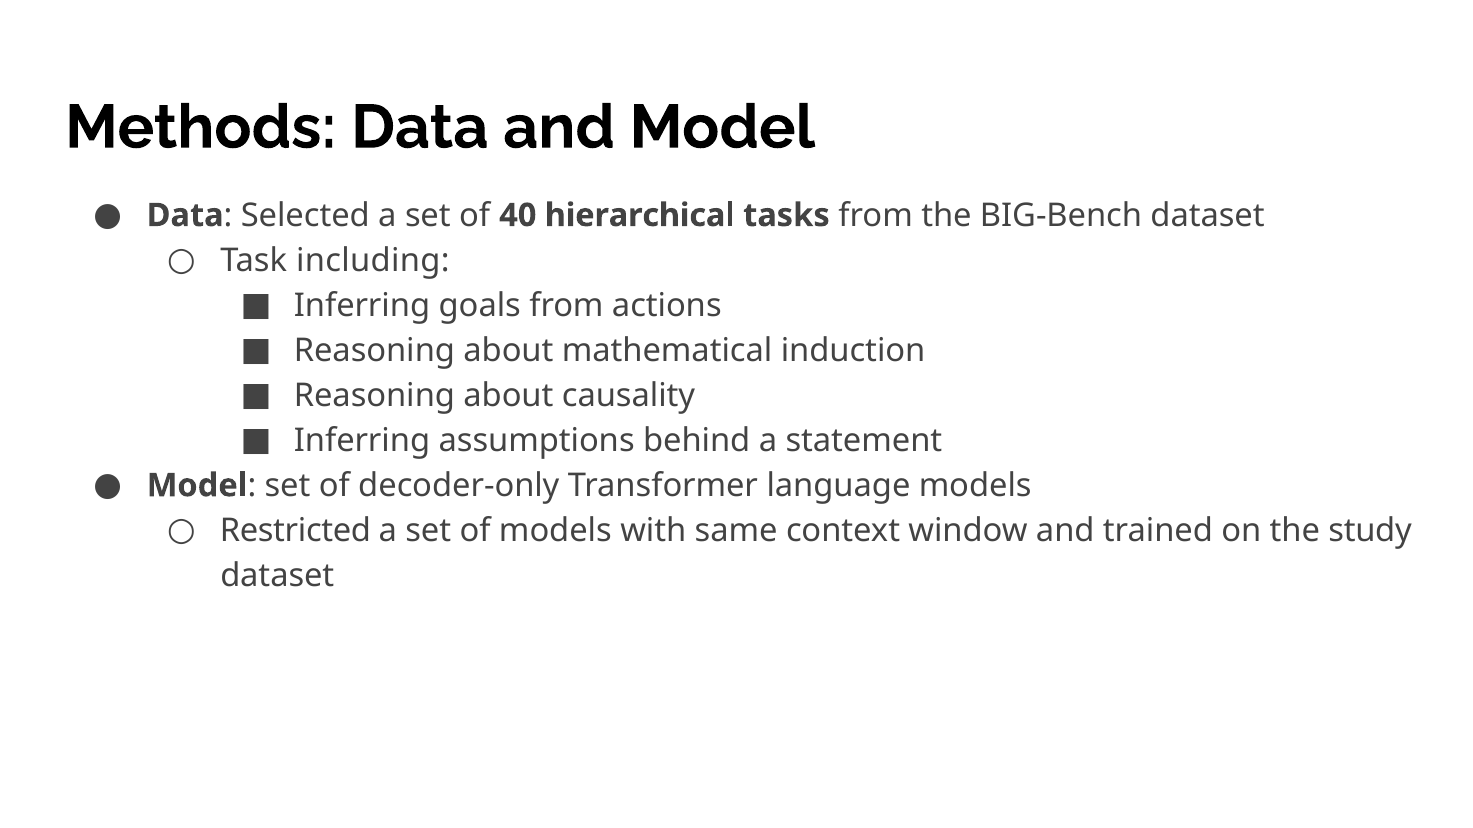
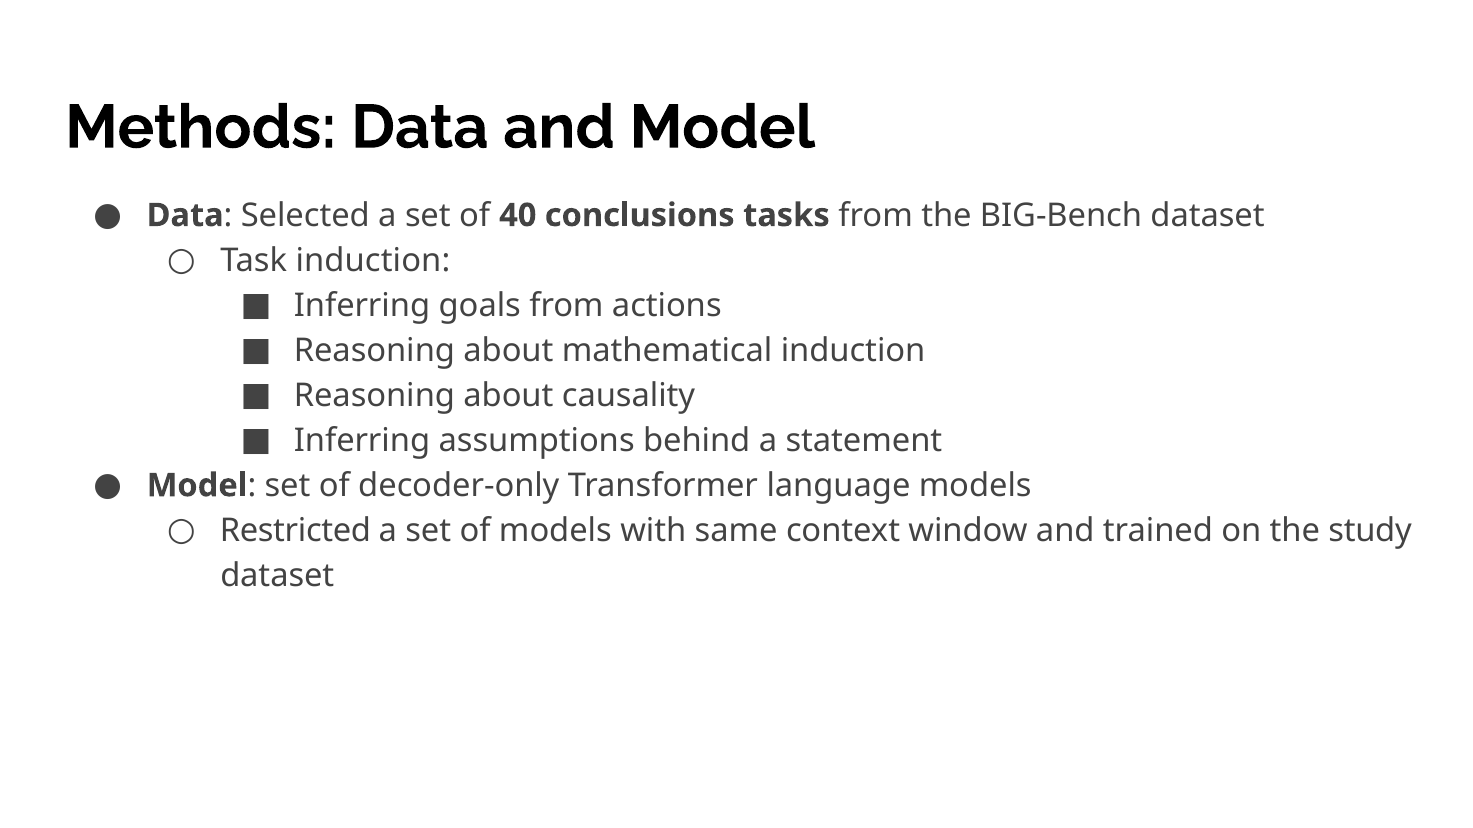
hierarchical: hierarchical -> conclusions (640, 215)
Task including: including -> induction (373, 261)
